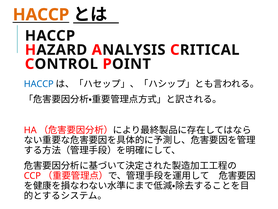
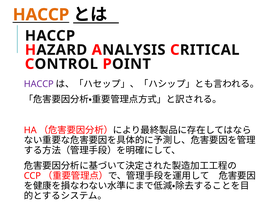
HACCP colour: blue -> purple (39, 84)
